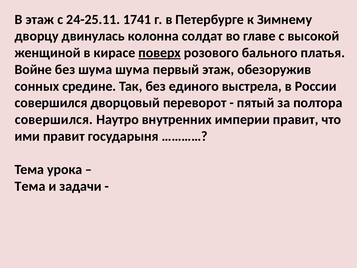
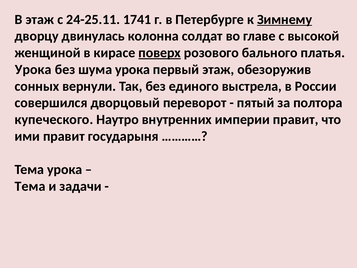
Зимнему underline: none -> present (285, 19)
Войне: Войне -> Урока (33, 69)
шума шума: шума -> урока (133, 69)
средине: средине -> вернули (89, 86)
совершился: совершился -> купеческого (54, 119)
